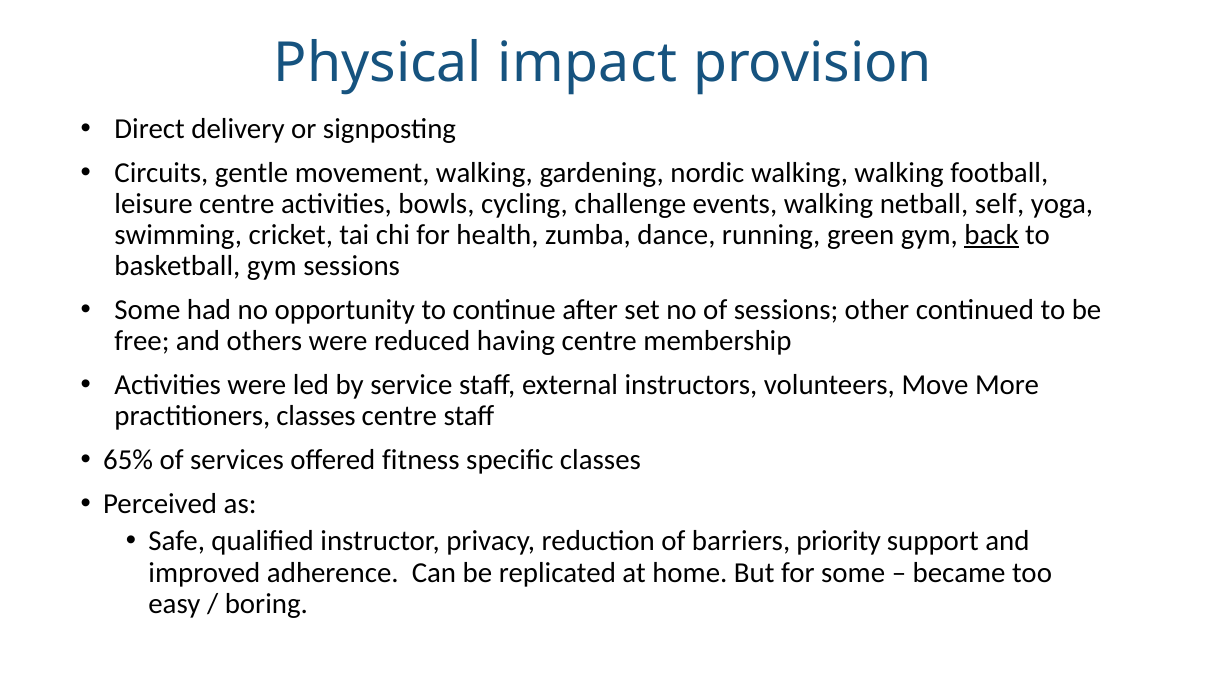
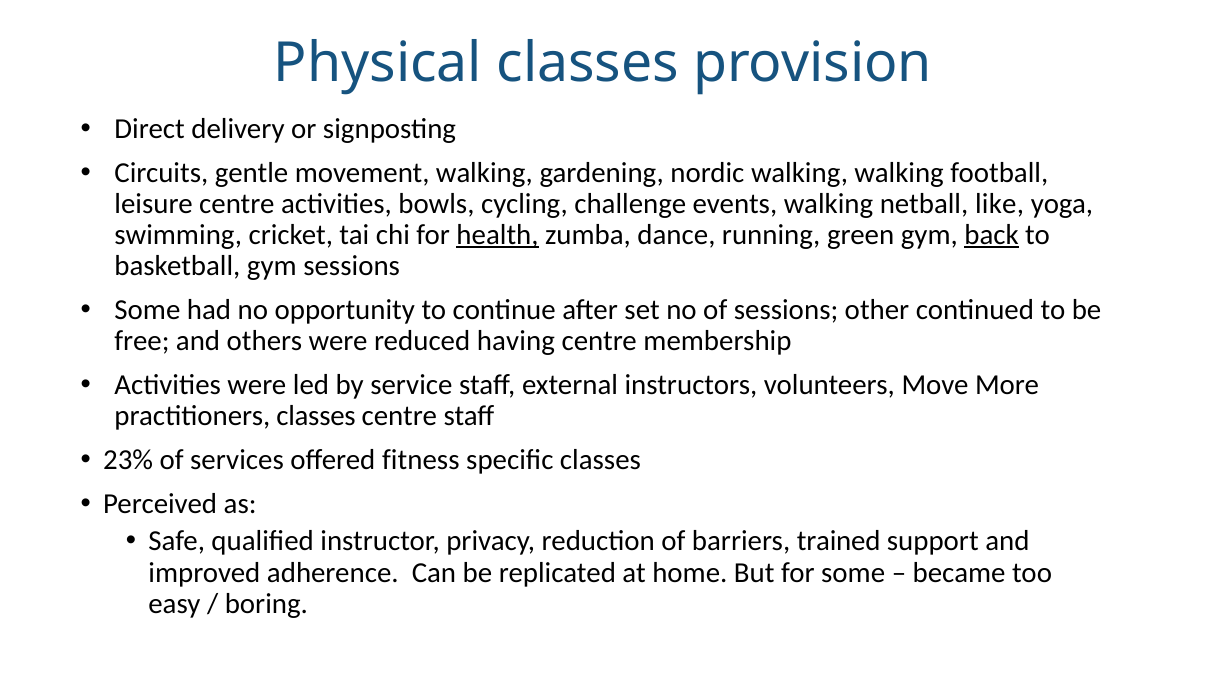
Physical impact: impact -> classes (588, 63)
self: self -> like (1000, 204)
health underline: none -> present (498, 235)
65%: 65% -> 23% (128, 460)
priority: priority -> trained (839, 541)
